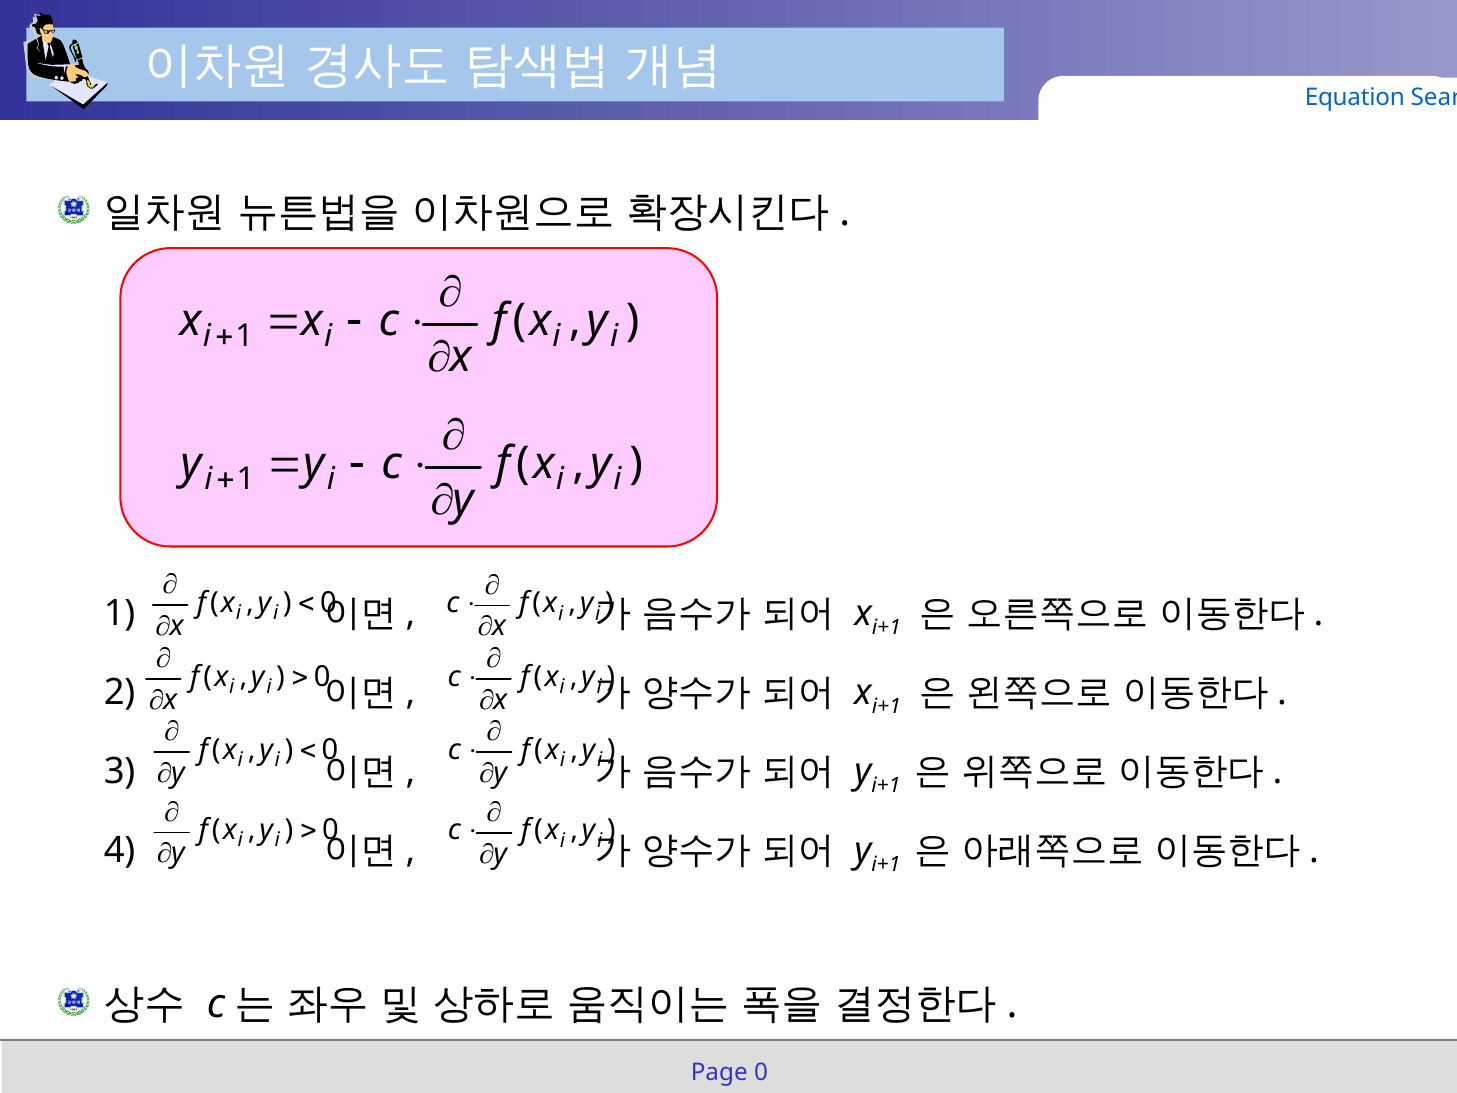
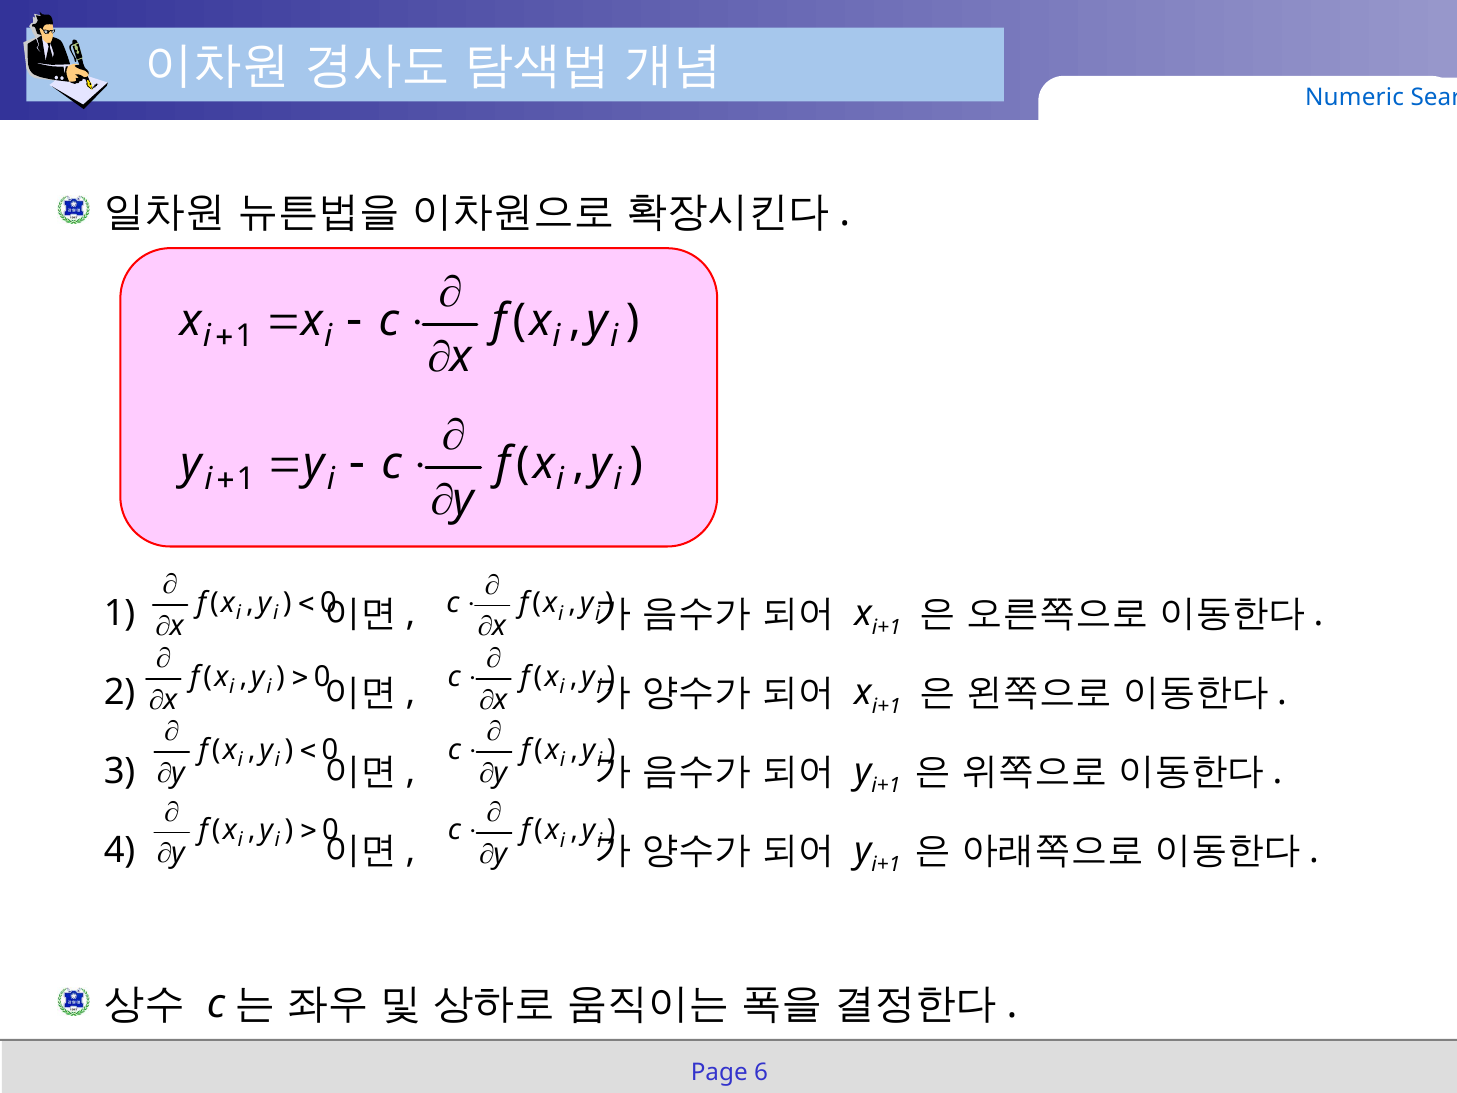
Equation: Equation -> Numeric (1355, 98)
Page 0: 0 -> 6 (761, 1072)
